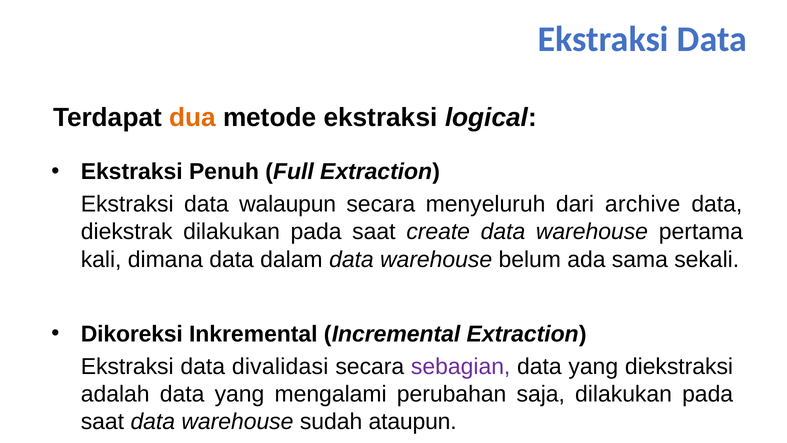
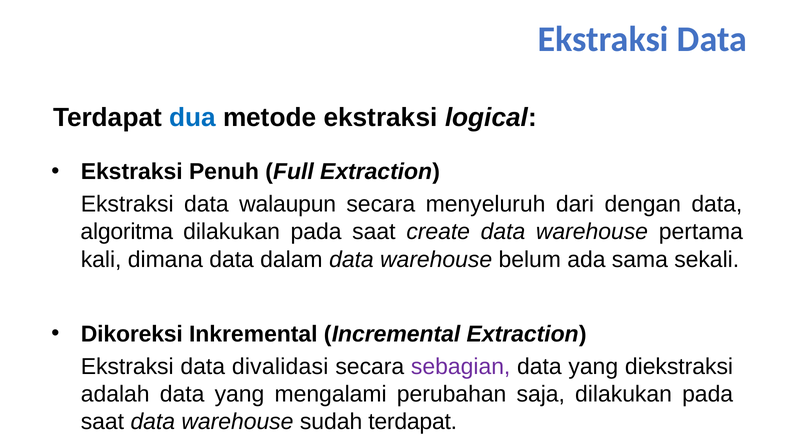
dua colour: orange -> blue (192, 117)
archive: archive -> dengan (643, 204)
diekstrak: diekstrak -> algoritma (127, 232)
sudah ataupun: ataupun -> terdapat (413, 421)
